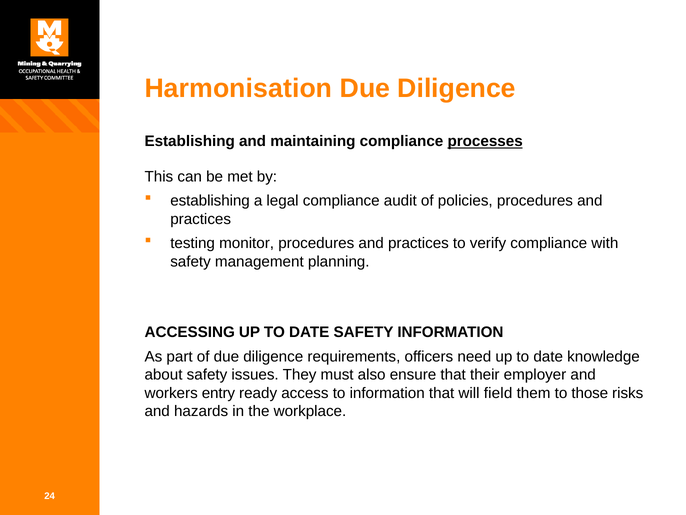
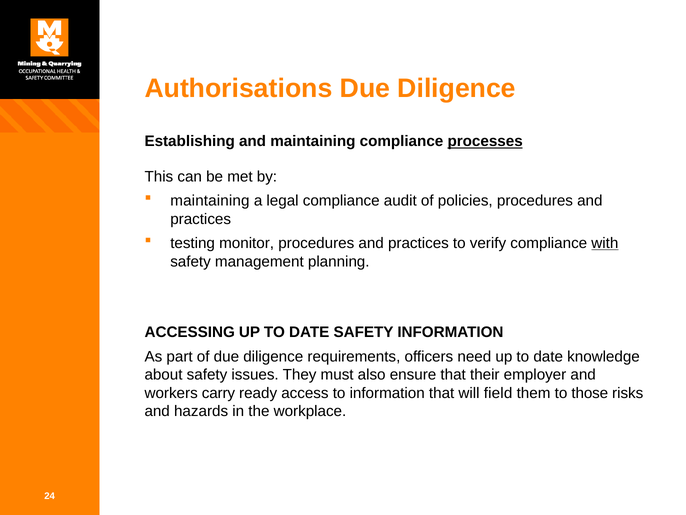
Harmonisation: Harmonisation -> Authorisations (238, 89)
establishing: establishing -> maintaining (210, 201)
with underline: none -> present (605, 243)
entry: entry -> carry (218, 393)
